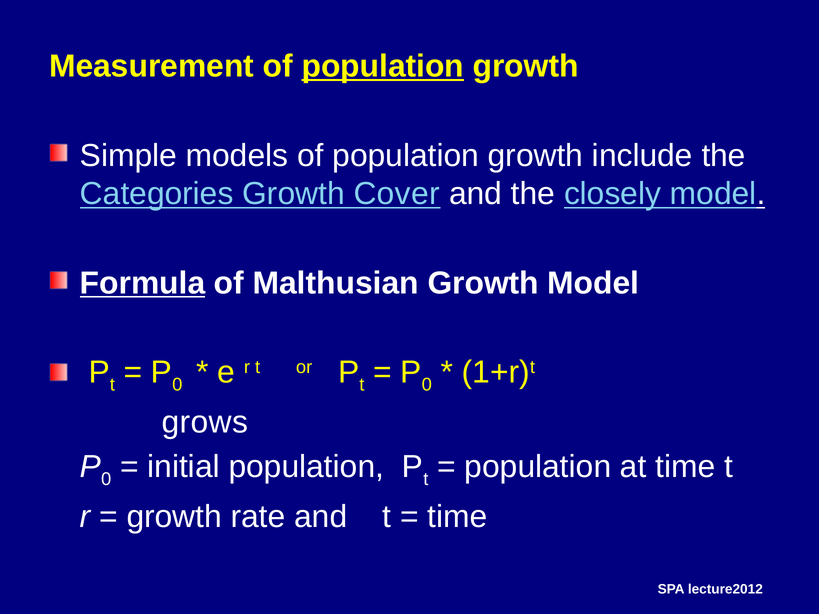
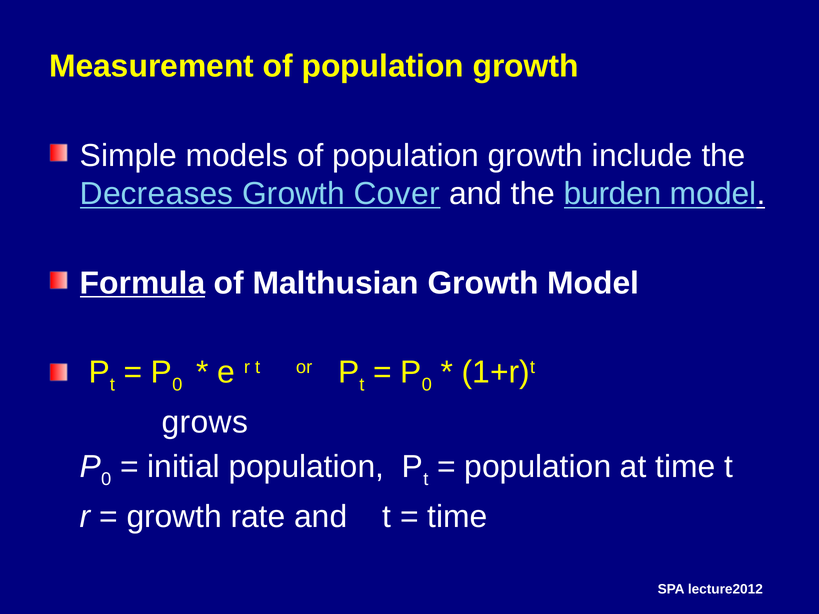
population underline: present -> none (383, 66)
Categories: Categories -> Decreases (157, 194)
closely: closely -> burden (613, 194)
